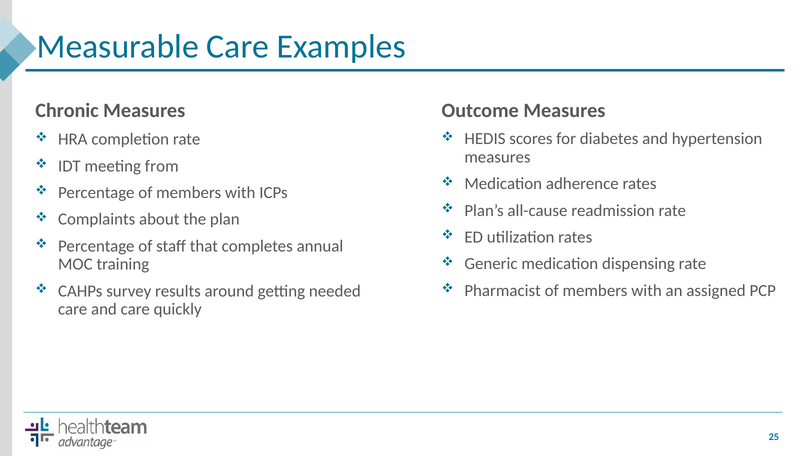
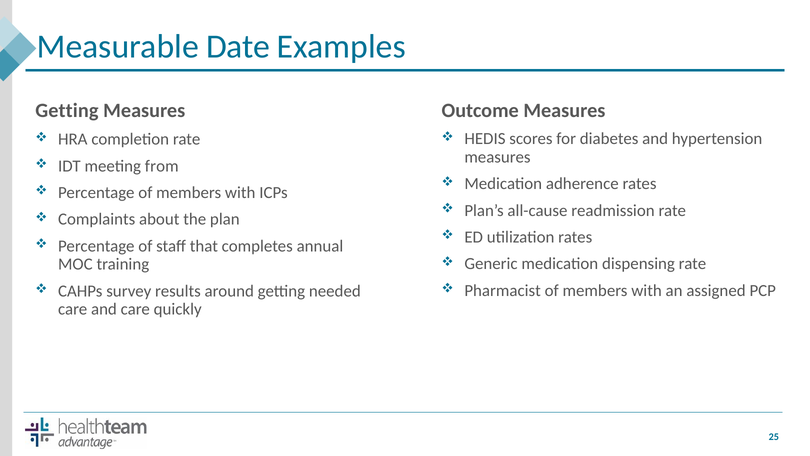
Measurable Care: Care -> Date (238, 47)
Chronic: Chronic -> Getting (67, 111)
